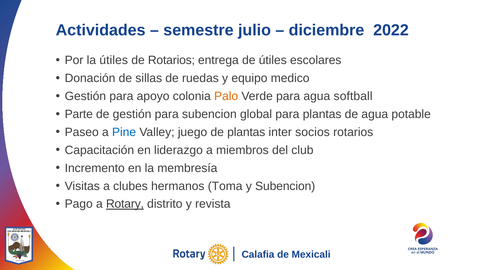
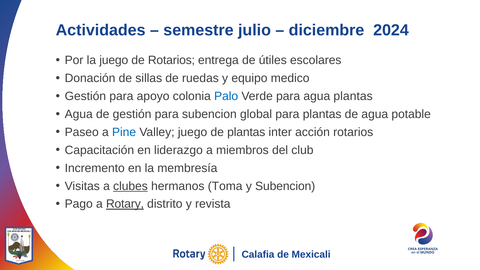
2022: 2022 -> 2024 (391, 30)
la útiles: útiles -> juego (114, 60)
Palo colour: orange -> blue (226, 96)
agua softball: softball -> plantas (353, 96)
Parte: Parte -> Agua (79, 114)
socios: socios -> acción (313, 132)
clubes underline: none -> present (130, 186)
